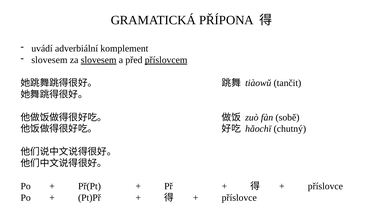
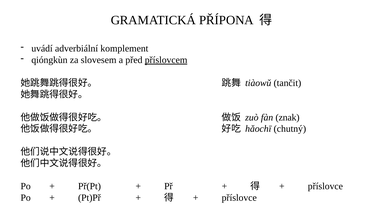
slovesem: slovesem -> qióngkùn (49, 60)
slovesem underline: present -> none (99, 60)
sobě: sobě -> znak (288, 118)
